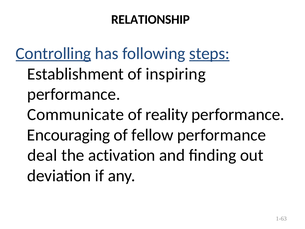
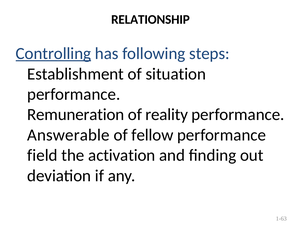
steps underline: present -> none (209, 53)
inspiring: inspiring -> situation (176, 74)
Communicate: Communicate -> Remuneration (76, 114)
Encouraging: Encouraging -> Answerable (68, 135)
deal: deal -> field (42, 155)
